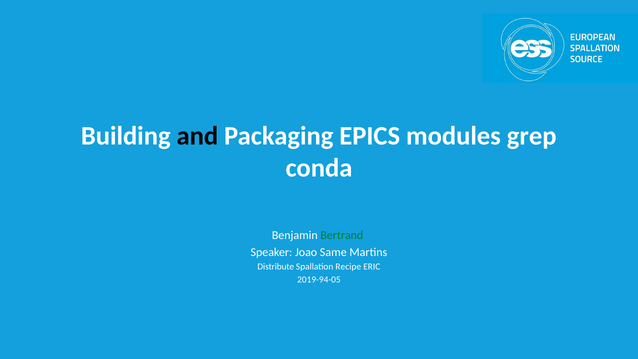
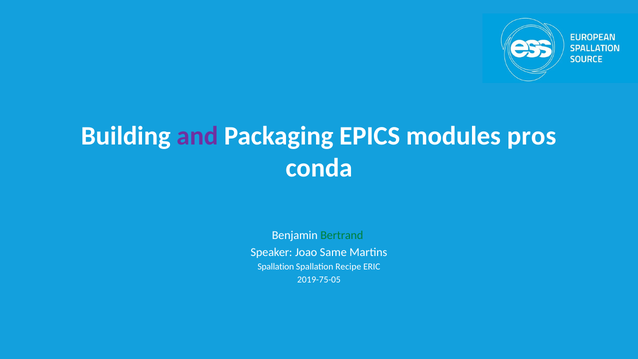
and colour: black -> purple (197, 136)
grep: grep -> pros (532, 136)
Distribute: Distribute -> Spallation (276, 267)
2019-94-05: 2019-94-05 -> 2019-75-05 (319, 280)
